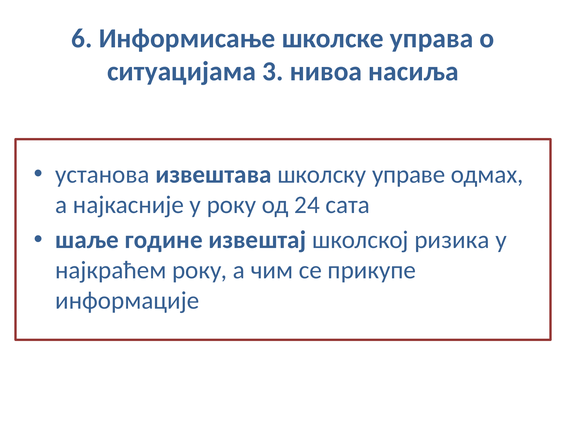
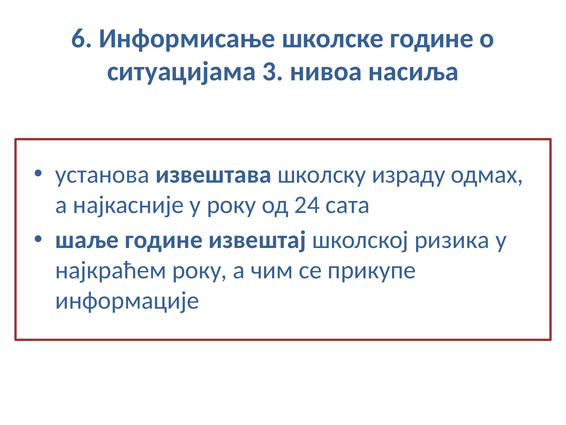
школске управа: управа -> године (432, 38)
управе: управе -> израду (409, 174)
